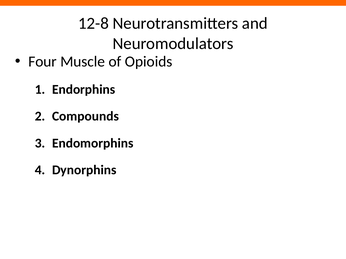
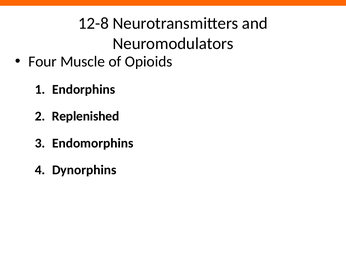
Compounds: Compounds -> Replenished (86, 116)
